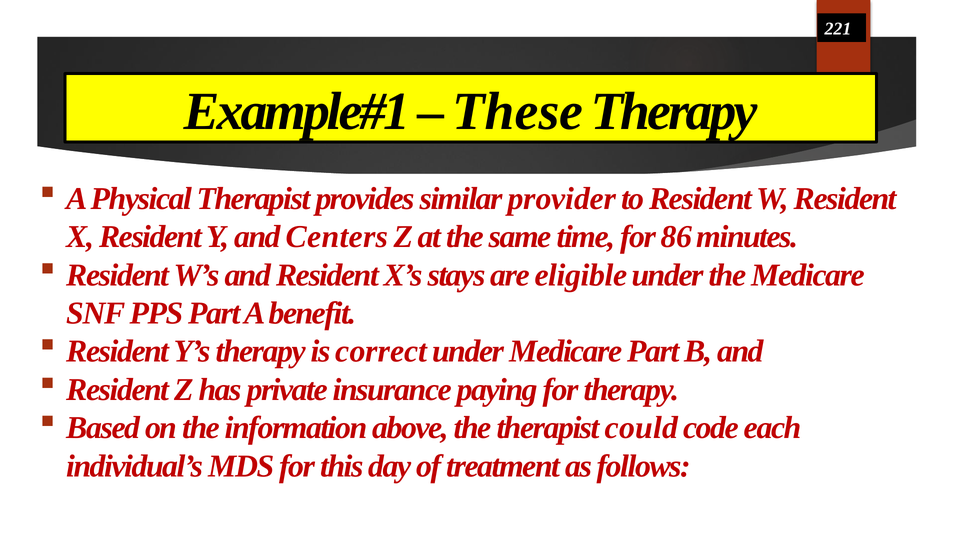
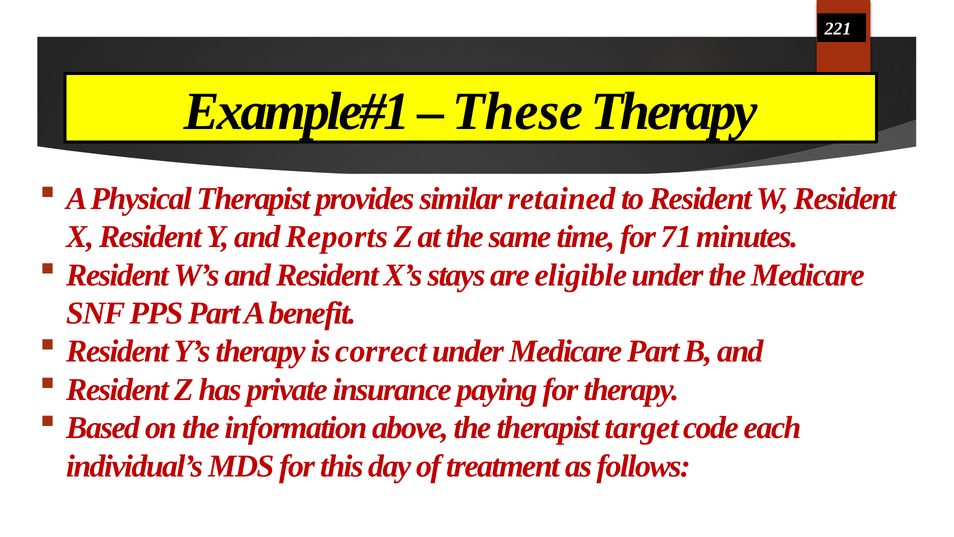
provider: provider -> retained (562, 199)
Centers: Centers -> Reports (337, 237)
86: 86 -> 71 (676, 237)
could: could -> target (642, 428)
